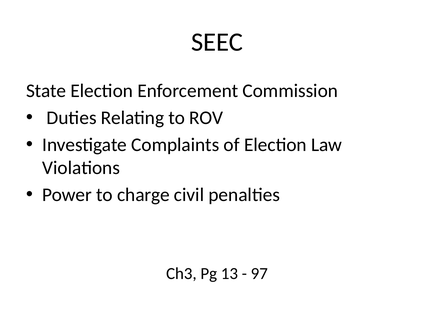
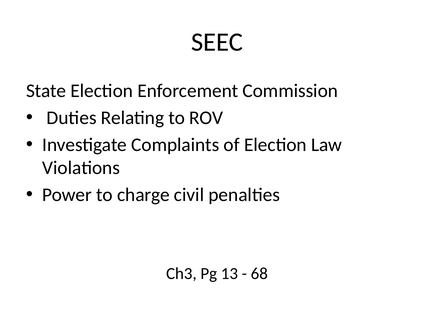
97: 97 -> 68 (259, 274)
